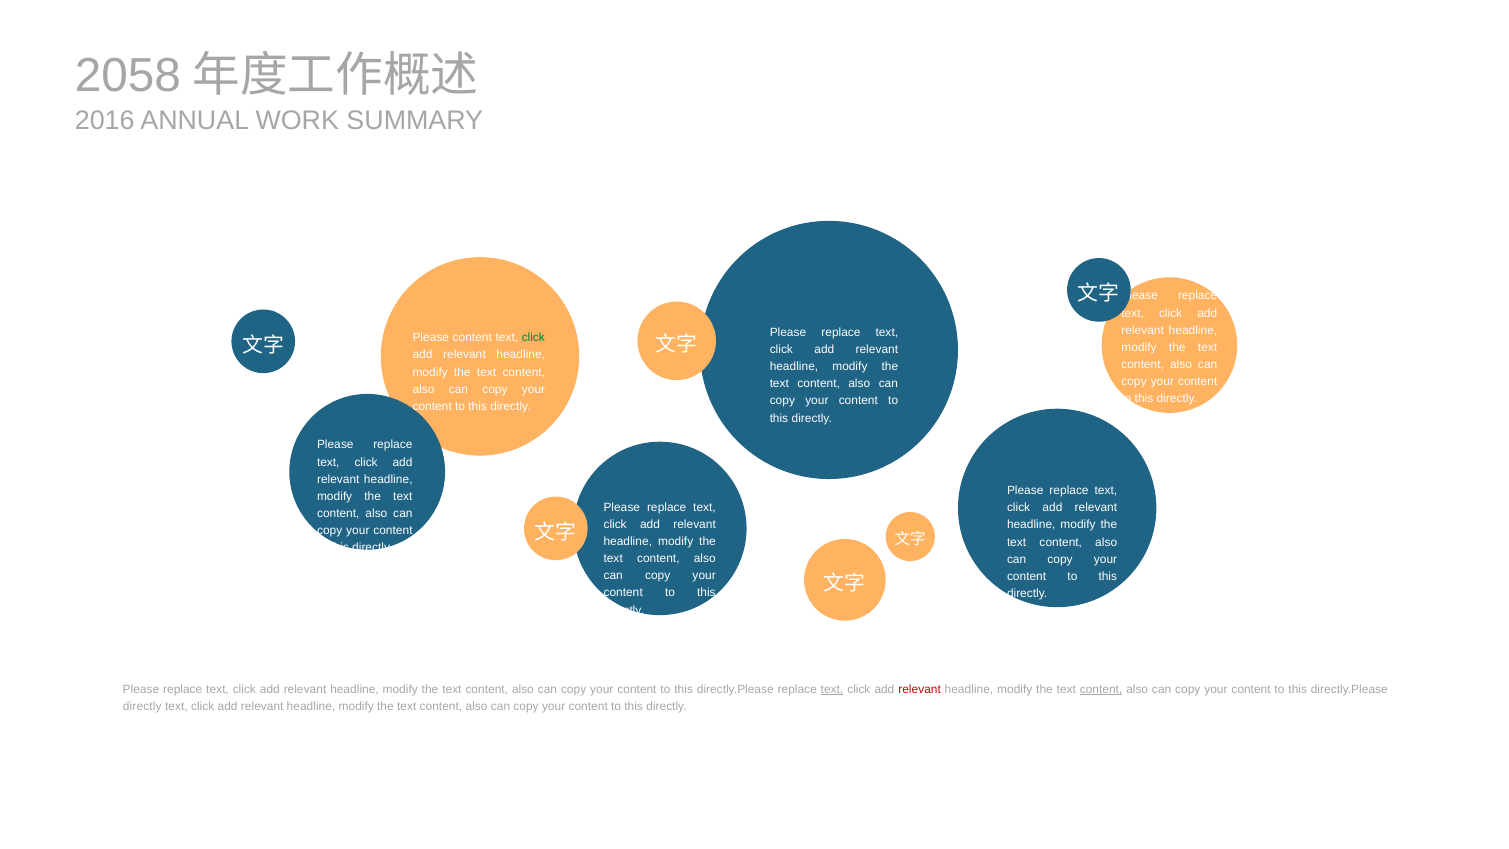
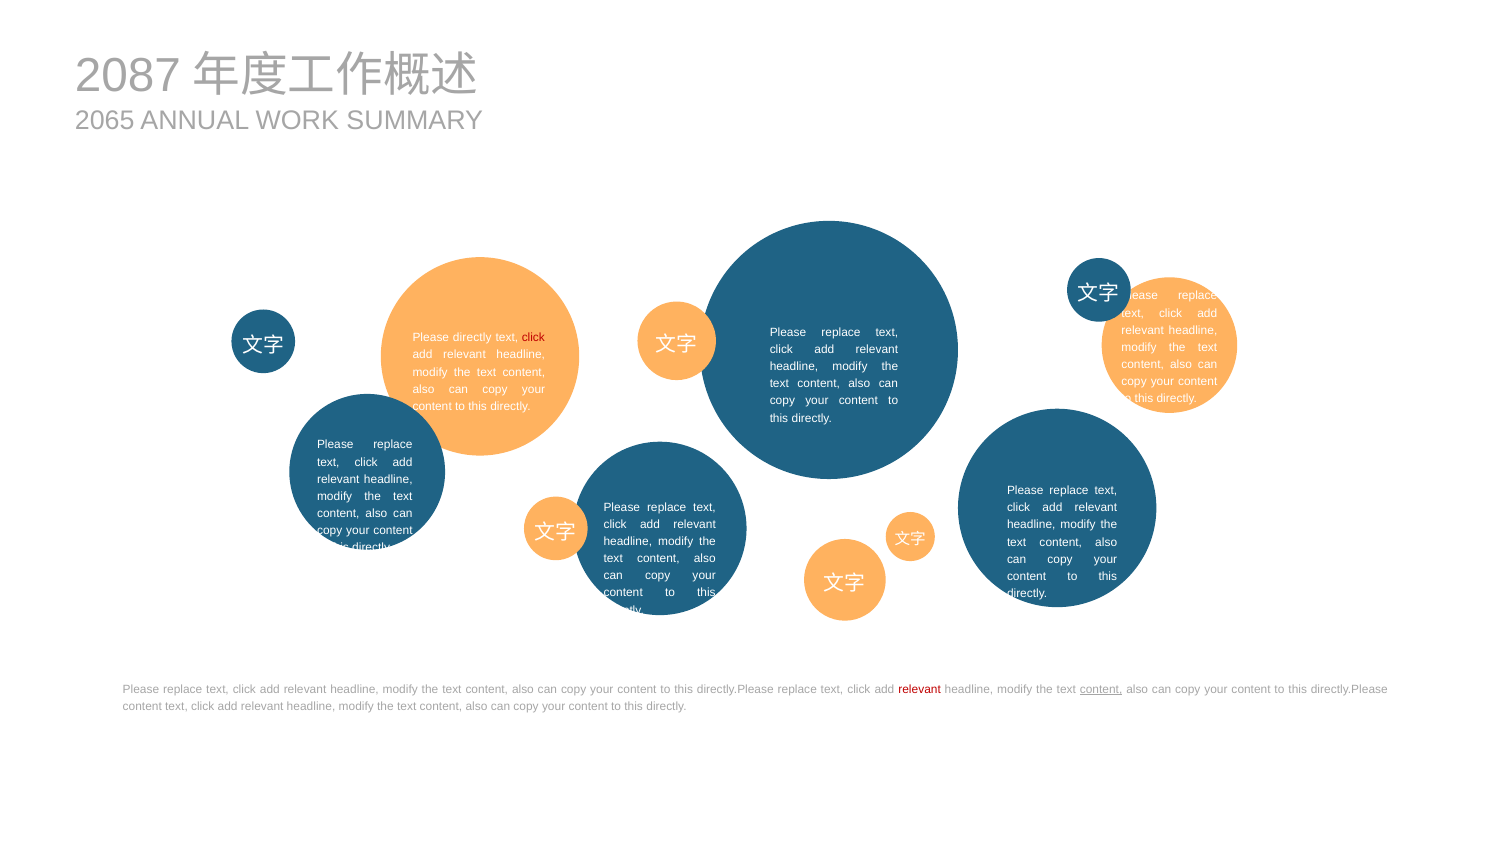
2058: 2058 -> 2087 (128, 76)
2016: 2016 -> 2065 (105, 120)
Please content: content -> directly (472, 338)
click colour: green -> red (533, 338)
text underline: present -> none (832, 689)
directly: directly -> content (142, 706)
